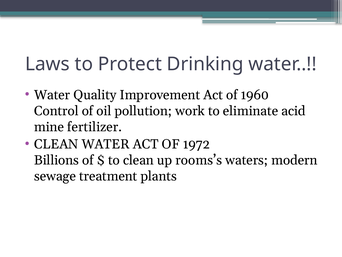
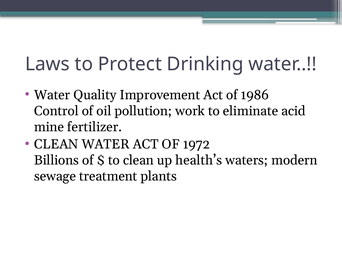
1960: 1960 -> 1986 (255, 95)
rooms’s: rooms’s -> health’s (199, 160)
